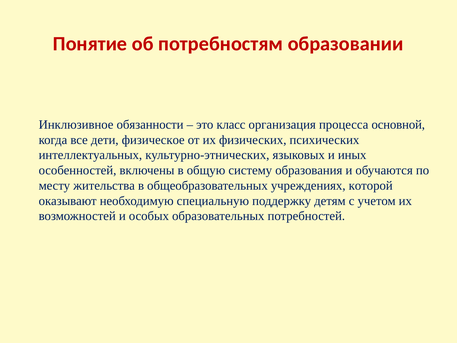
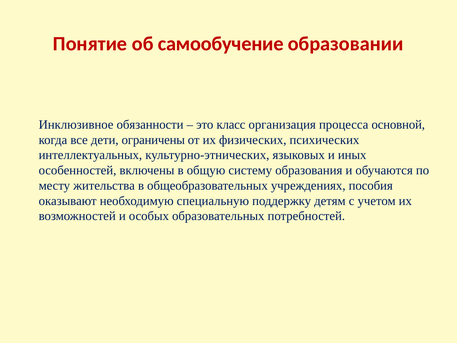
потребностям: потребностям -> самообучение (221, 44)
физическое: физическое -> ограничены (153, 140)
которой: которой -> пособия (371, 185)
